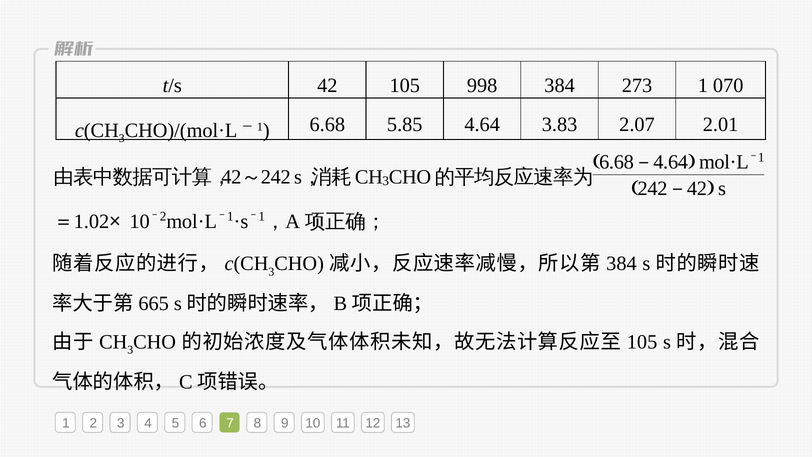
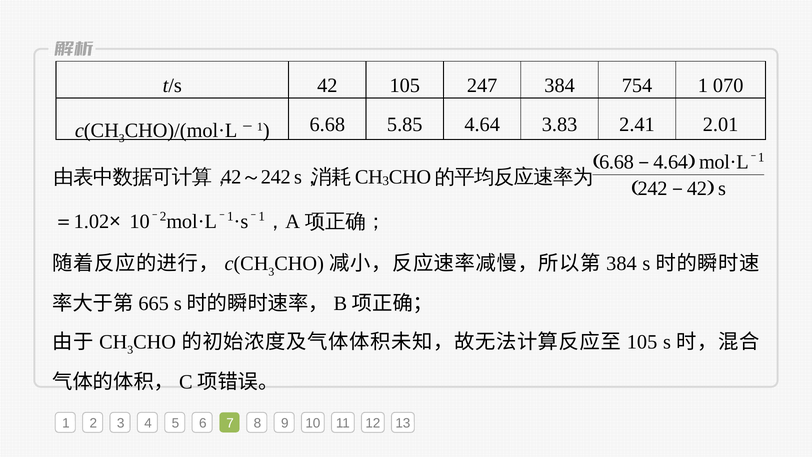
998: 998 -> 247 (482, 85)
273: 273 -> 754 (637, 85)
2.07: 2.07 -> 2.41 (637, 124)
